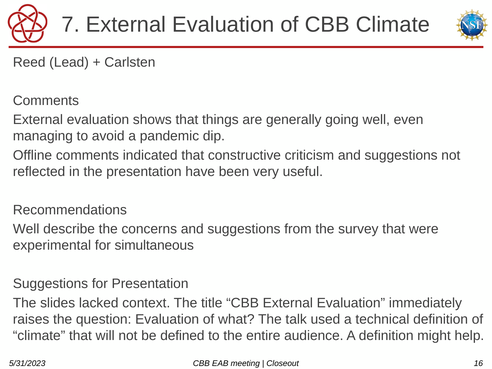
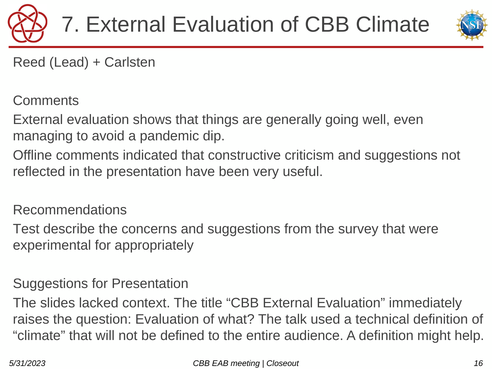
Well: Well -> Test (26, 229)
simultaneous: simultaneous -> appropriately (154, 245)
